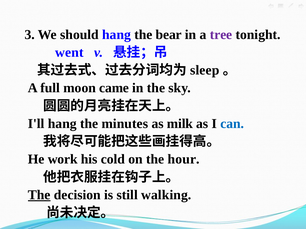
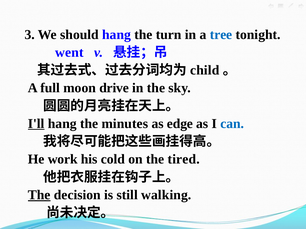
bear: bear -> turn (169, 35)
tree colour: purple -> blue (221, 35)
sleep: sleep -> child (205, 70)
came: came -> drive (114, 88)
I'll underline: none -> present (36, 124)
milk: milk -> edge (180, 124)
hour: hour -> tired (184, 160)
